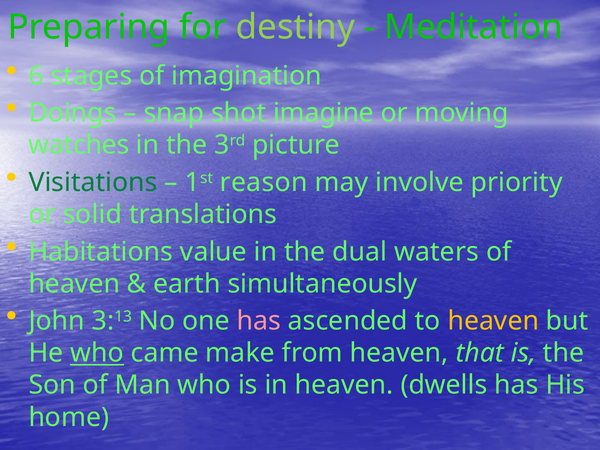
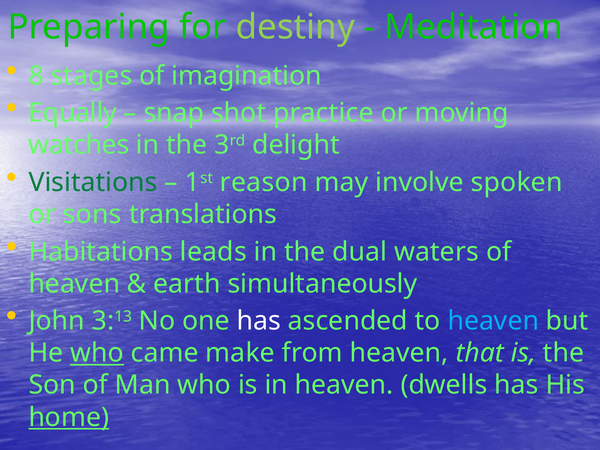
6: 6 -> 8 (36, 76)
Doings: Doings -> Equally (73, 113)
imagine: imagine -> practice (323, 113)
picture: picture -> delight (296, 145)
priority: priority -> spoken (517, 182)
solid: solid -> sons (92, 214)
value: value -> leads (213, 252)
has colour: pink -> white (259, 321)
heaven colour: yellow -> light blue (493, 321)
home underline: none -> present (69, 417)
